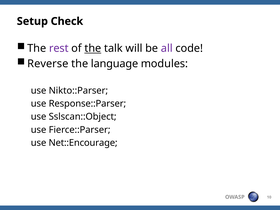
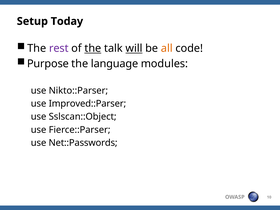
Check: Check -> Today (67, 21)
will underline: none -> present (134, 48)
all colour: purple -> orange (167, 48)
Reverse: Reverse -> Purpose (48, 64)
Response::Parser: Response::Parser -> Improved::Parser (87, 104)
Net::Encourage: Net::Encourage -> Net::Passwords (83, 143)
